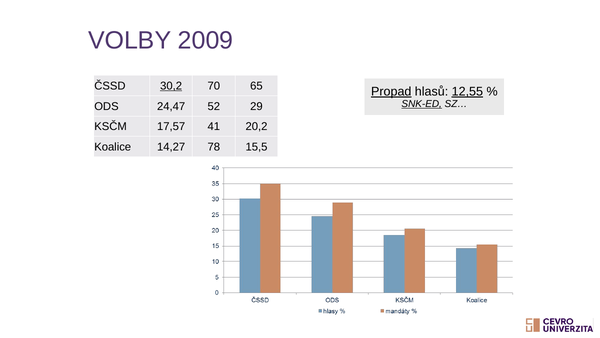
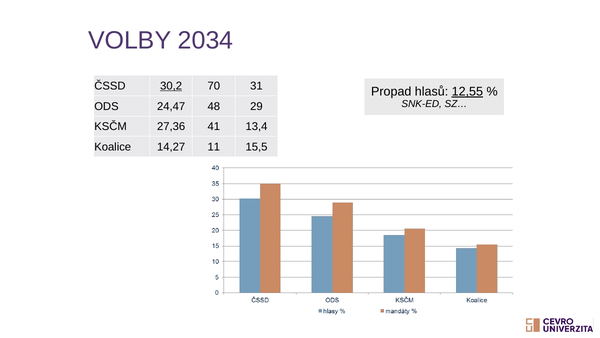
2009: 2009 -> 2034 (206, 40)
65: 65 -> 31 (256, 86)
Propad underline: present -> none (391, 91)
SNK-ED underline: present -> none (422, 104)
52: 52 -> 48 (214, 106)
17,57: 17,57 -> 27,36 (171, 126)
20,2: 20,2 -> 13,4 (256, 126)
78: 78 -> 11 (214, 147)
